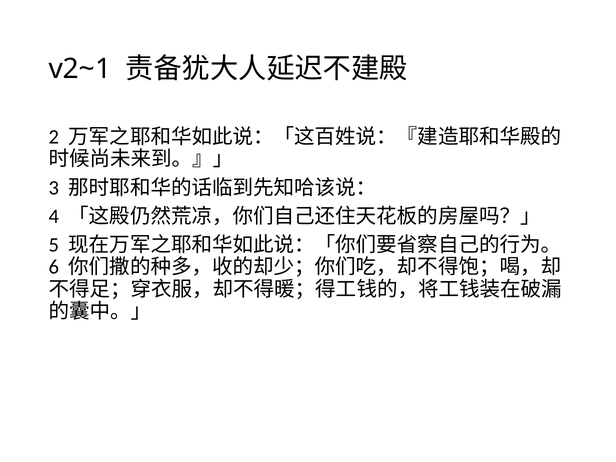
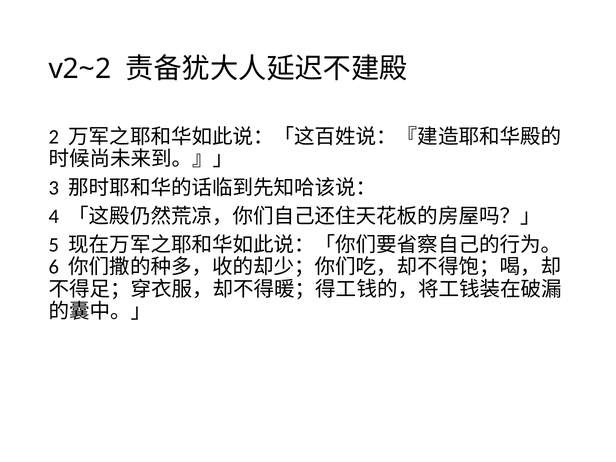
v2~1: v2~1 -> v2~2 (80, 69)
